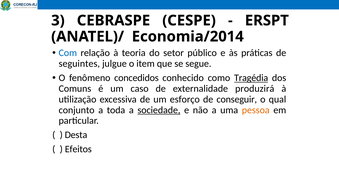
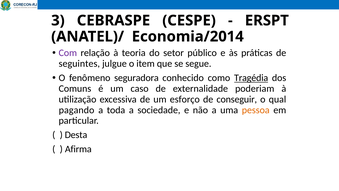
Com colour: blue -> purple (68, 53)
concedidos: concedidos -> seguradora (136, 78)
produzirá: produzirá -> poderiam (255, 88)
conjunto: conjunto -> pagando (77, 110)
sociedade underline: present -> none (159, 110)
Efeitos: Efeitos -> Afirma (78, 149)
